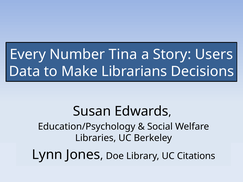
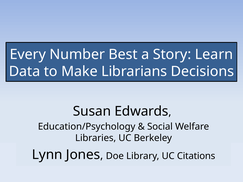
Tina: Tina -> Best (123, 55)
Users: Users -> Learn (214, 55)
